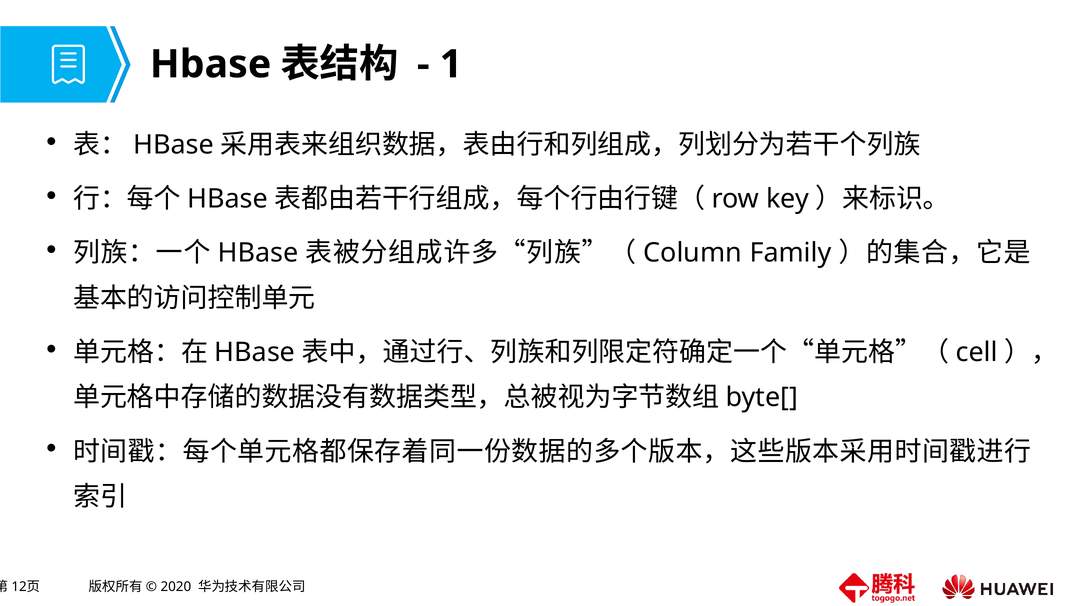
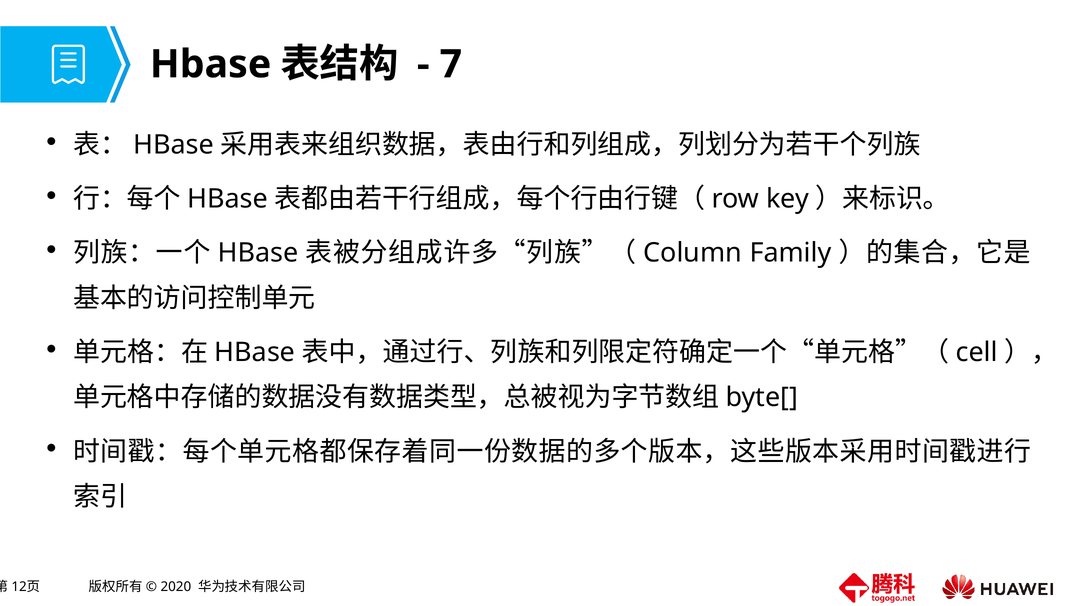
1: 1 -> 7 (451, 64)
